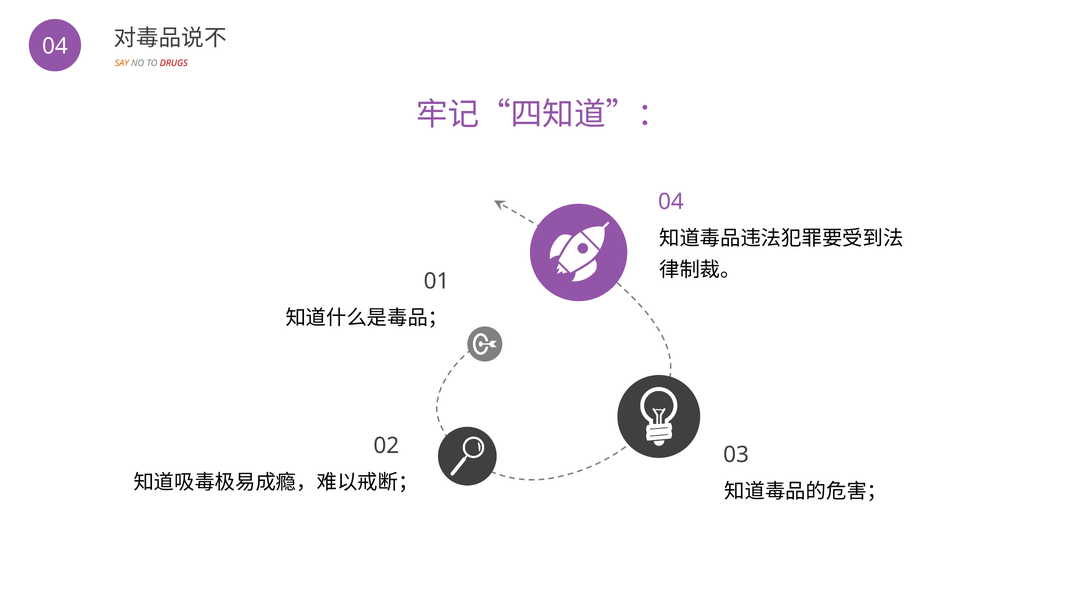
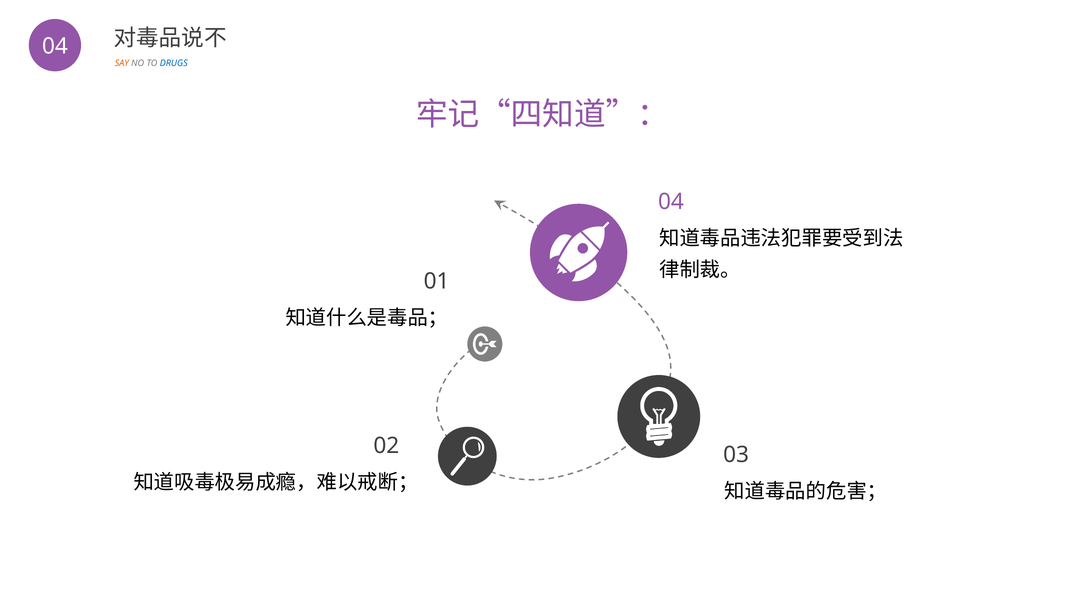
DRUGS colour: red -> blue (174, 63)
